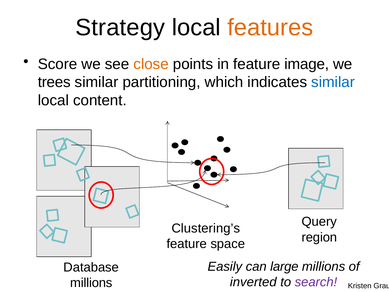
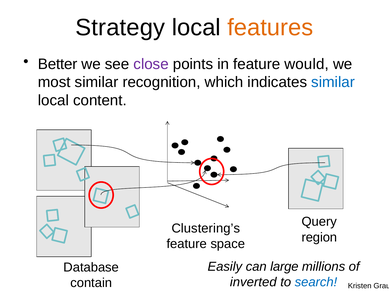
Score: Score -> Better (58, 64)
close colour: orange -> purple (151, 64)
image: image -> would (307, 64)
trees: trees -> most (54, 82)
partitioning: partitioning -> recognition (162, 82)
search colour: purple -> blue (316, 282)
millions: millions -> contain (91, 283)
